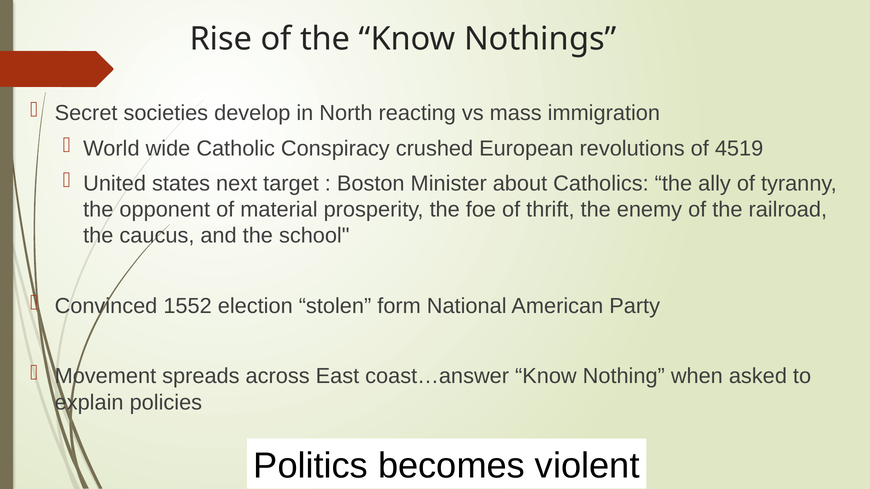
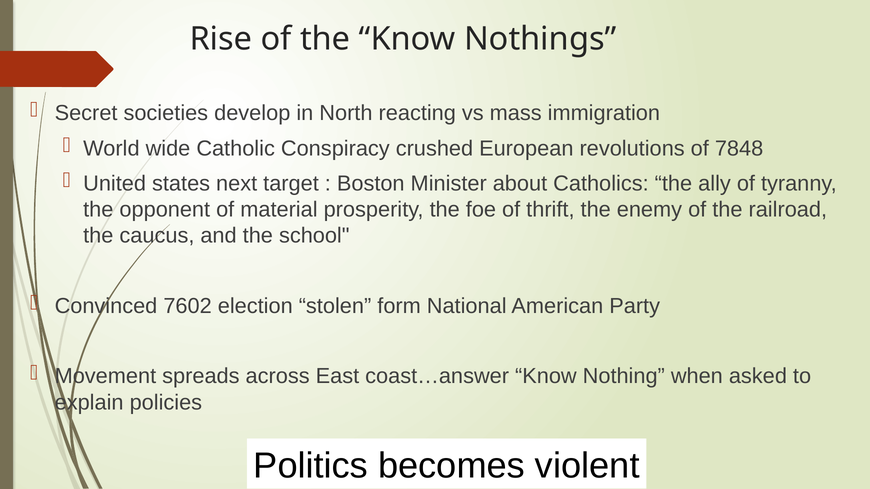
4519: 4519 -> 7848 (739, 149)
1552: 1552 -> 7602 (188, 306)
